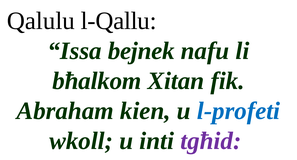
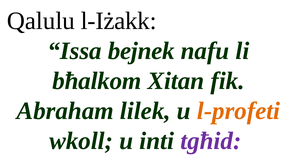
l-Qallu: l-Qallu -> l-Iżakk (119, 21)
kien: kien -> lilek (145, 111)
l-profeti colour: blue -> orange (239, 111)
